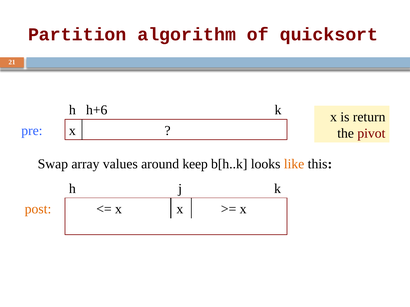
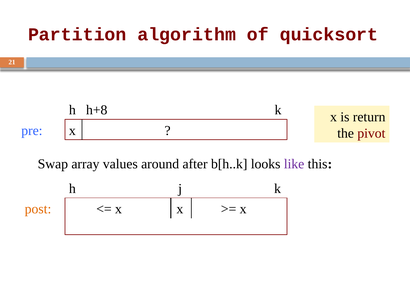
h+6: h+6 -> h+8 (97, 110)
keep: keep -> after (195, 164)
like colour: orange -> purple (294, 164)
